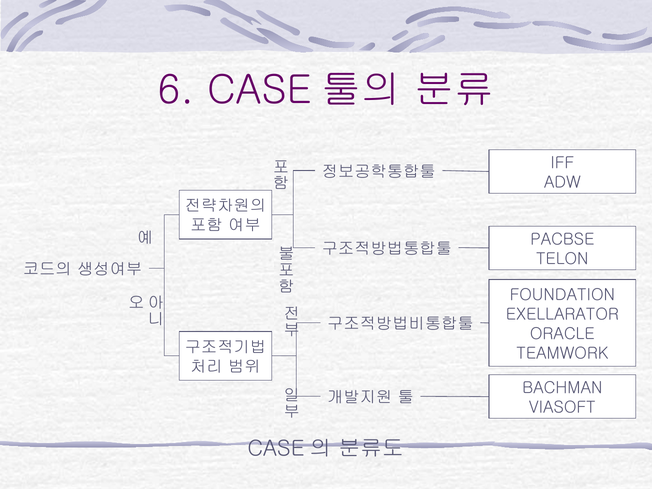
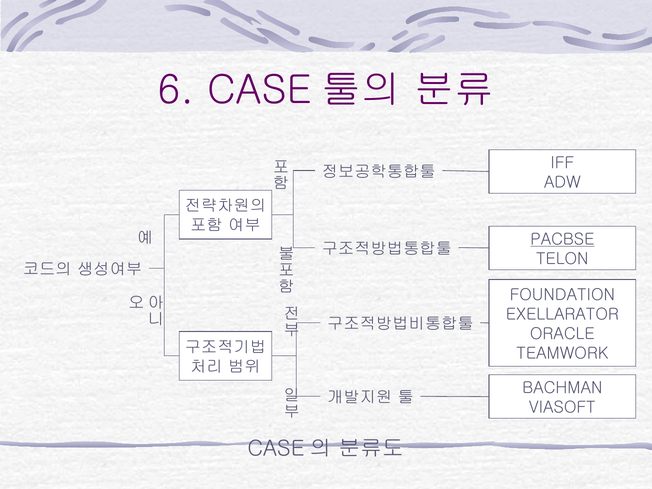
PACBSE underline: none -> present (562, 239)
